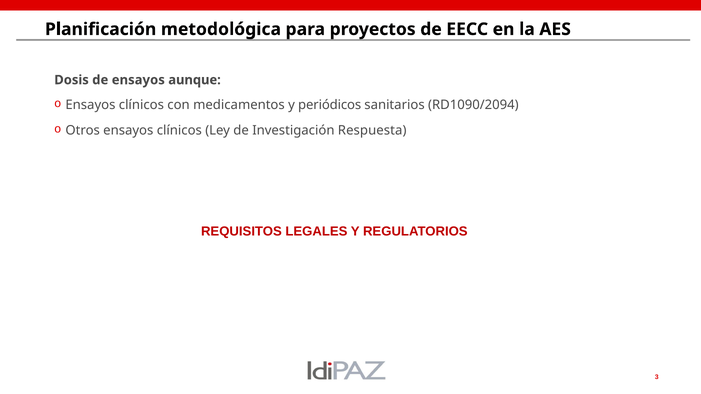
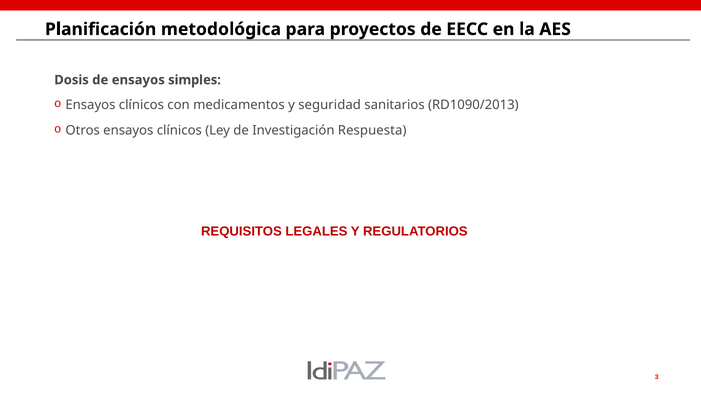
aunque: aunque -> simples (195, 80)
periódicos: periódicos -> seguridad (330, 105)
RD1090/2094: RD1090/2094 -> RD1090/2013 (473, 105)
